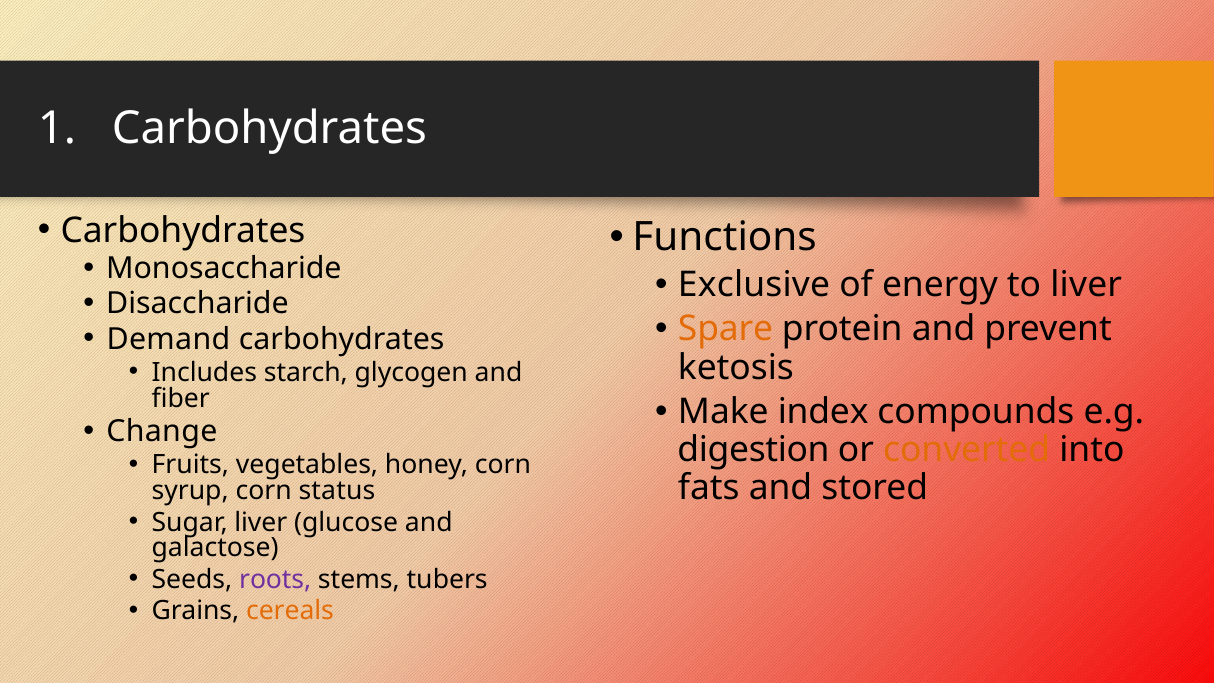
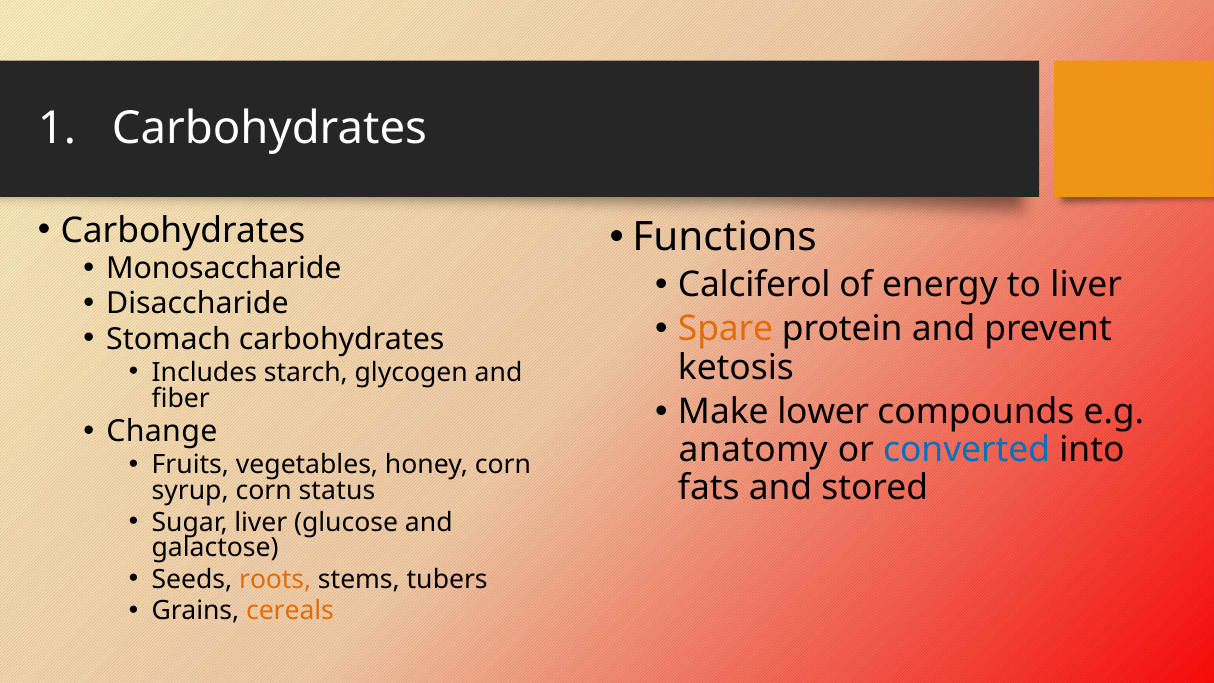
Exclusive: Exclusive -> Calciferol (754, 285)
Demand: Demand -> Stomach (169, 339)
index: index -> lower (823, 412)
digestion: digestion -> anatomy (753, 450)
converted colour: orange -> blue (967, 450)
roots colour: purple -> orange (275, 580)
